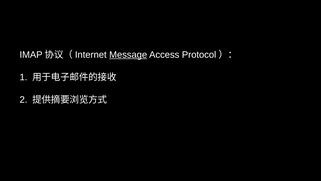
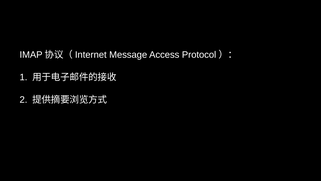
Message underline: present -> none (128, 55)
